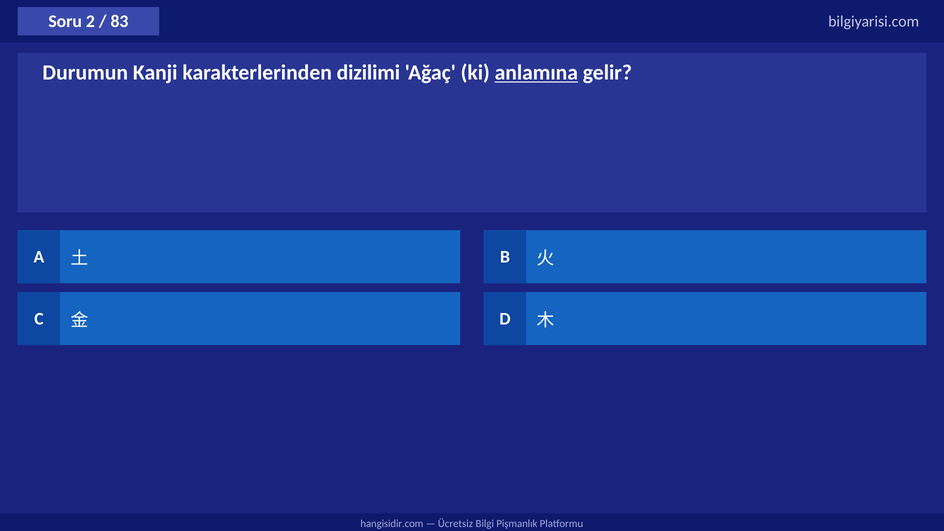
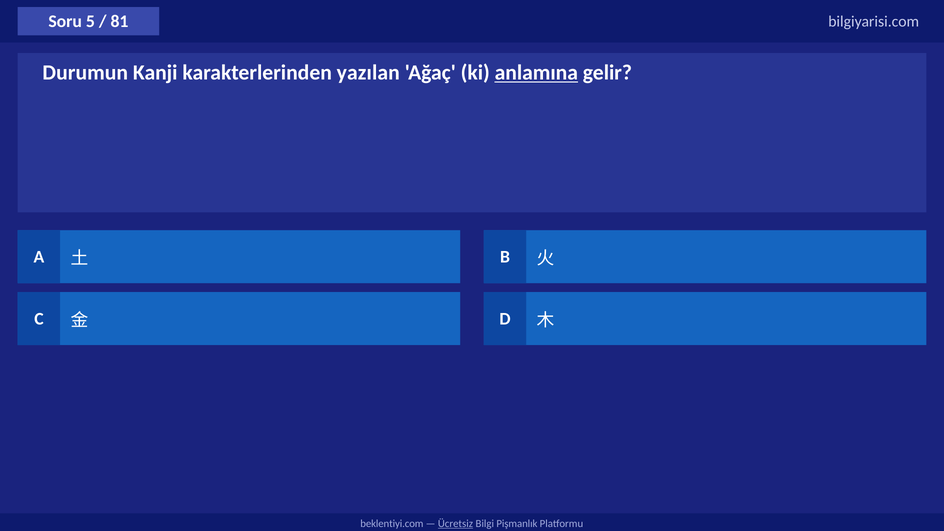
2: 2 -> 5 (90, 22)
83: 83 -> 81 (119, 22)
dizilimi: dizilimi -> yazılan (368, 73)
hangisidir.com: hangisidir.com -> beklentiyi.com (392, 524)
Ücretsiz underline: none -> present (455, 524)
